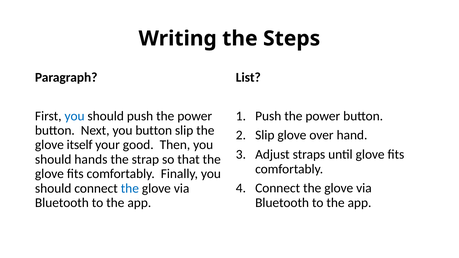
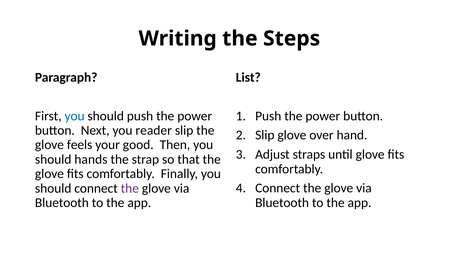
you button: button -> reader (154, 131)
itself: itself -> feels (80, 145)
the colour: blue -> purple (130, 188)
